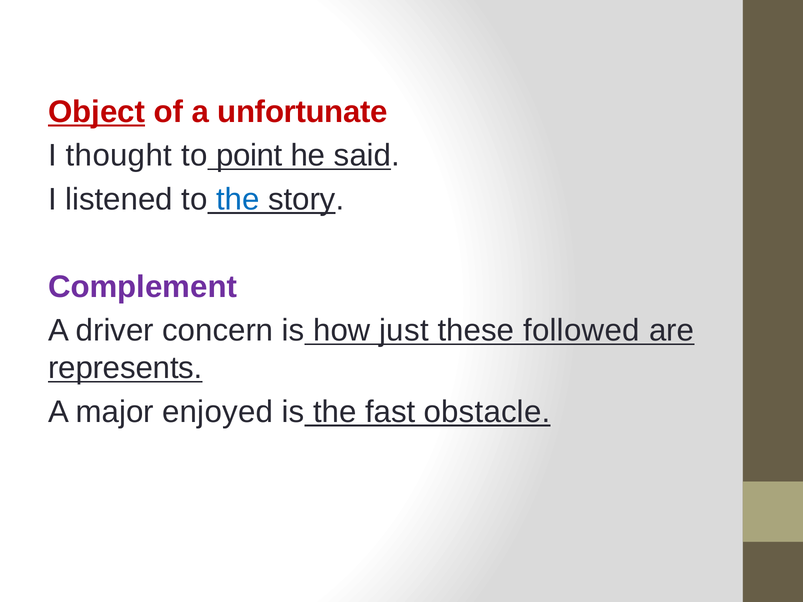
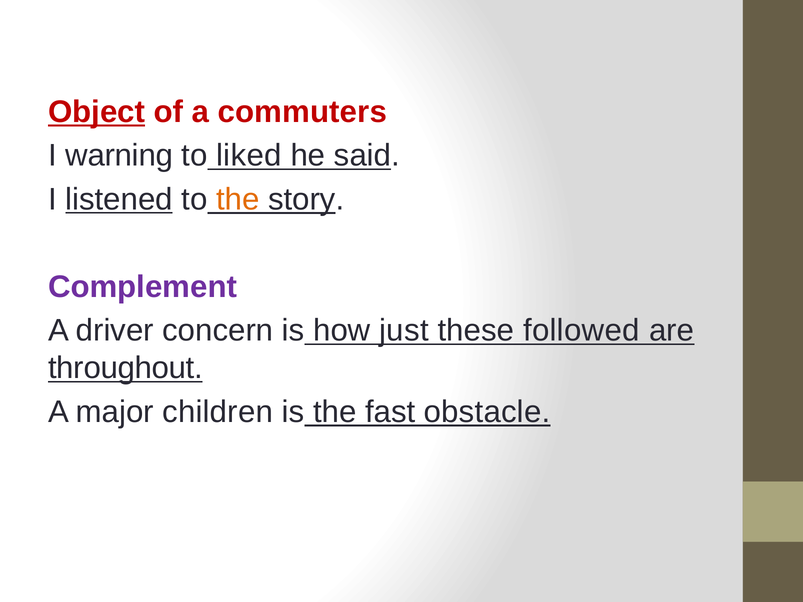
unfortunate: unfortunate -> commuters (302, 112)
thought: thought -> warning (119, 156)
point: point -> liked (249, 156)
listened underline: none -> present (119, 199)
the colour: blue -> orange (238, 199)
represents: represents -> throughout (125, 368)
enjoyed: enjoyed -> children (218, 412)
